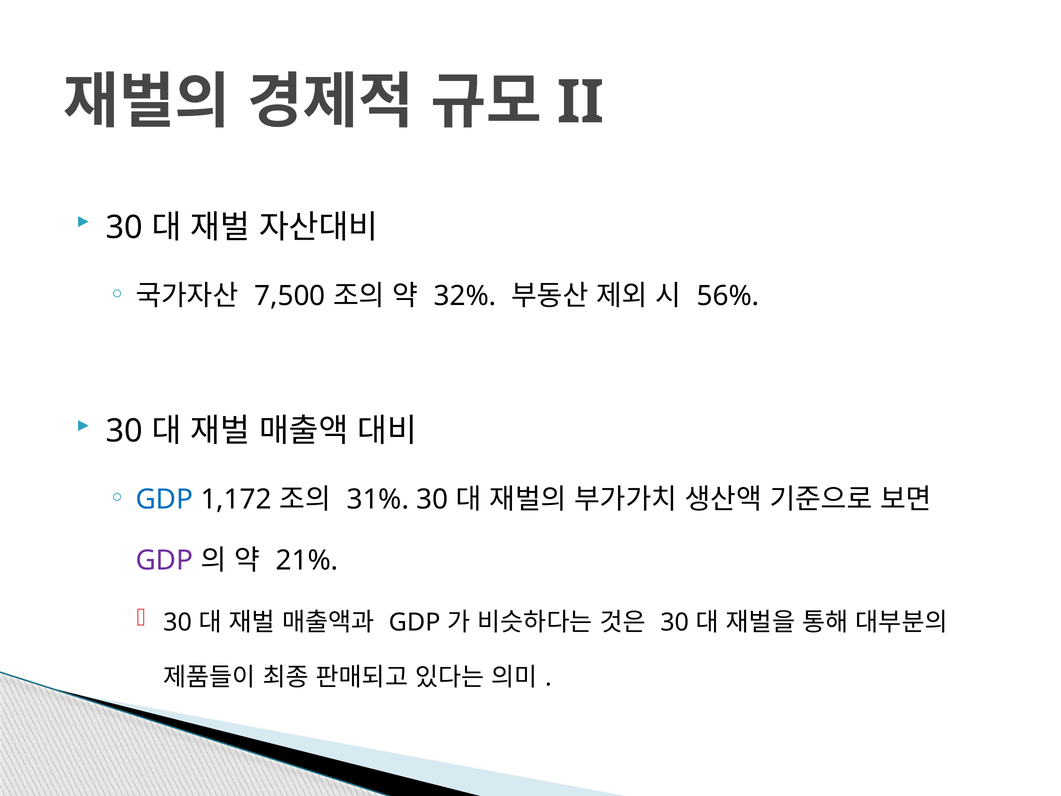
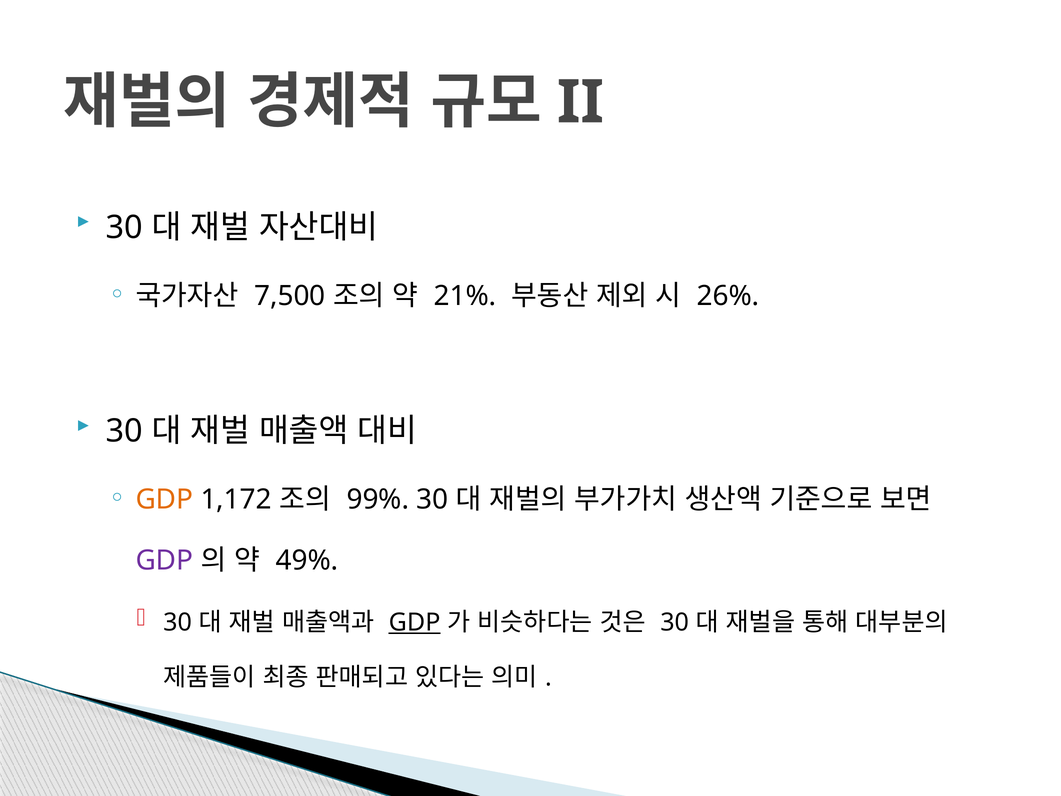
32%: 32% -> 21% (465, 296)
56%: 56% -> 26% (728, 296)
GDP colour: blue -> orange (164, 500)
31%: 31% -> 99% (378, 500)
21%: 21% -> 49% (307, 560)
GDP underline: none -> present (415, 622)
